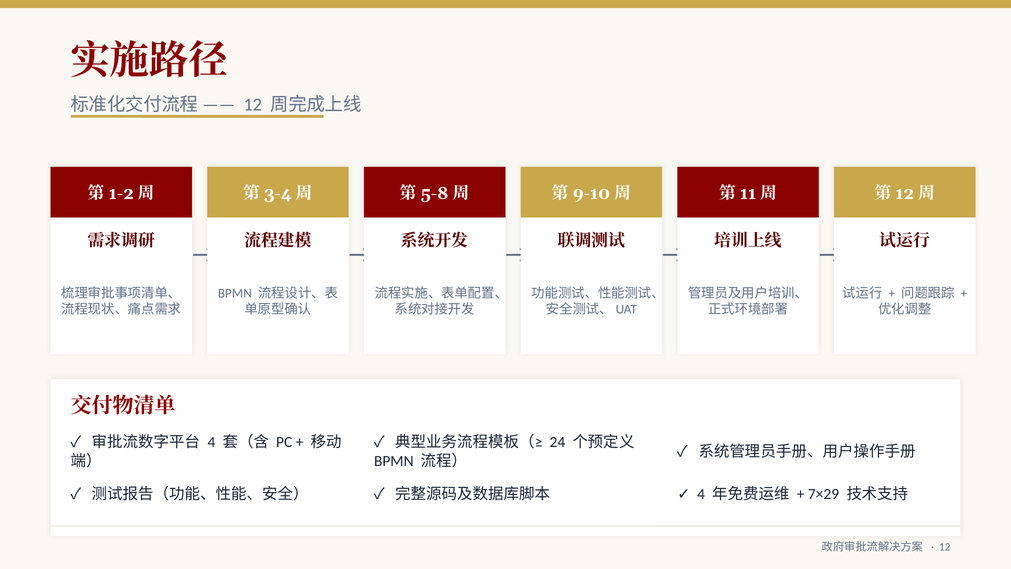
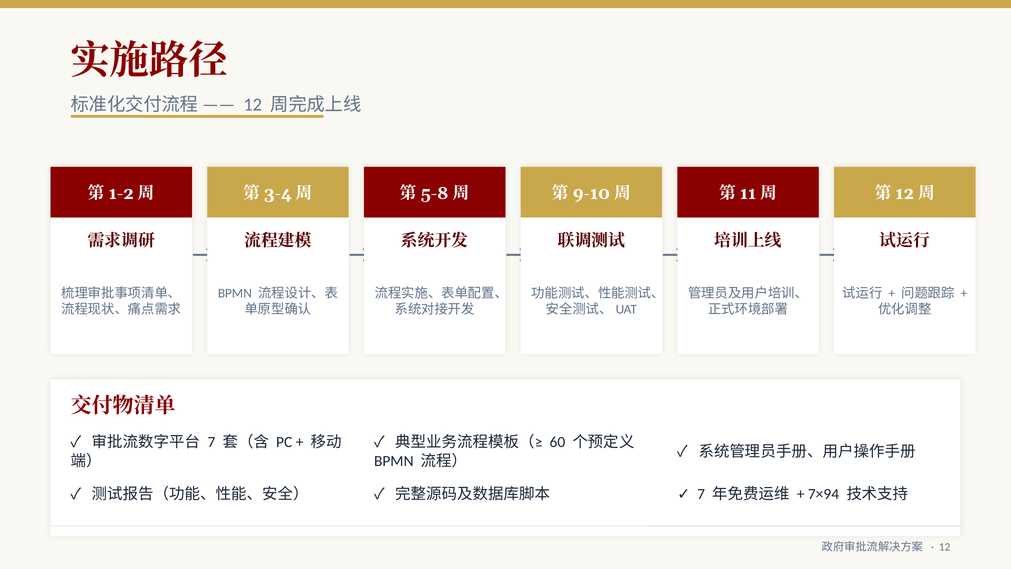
4: 4 -> 7 (211, 442)
24: 24 -> 60 (557, 442)
4: 4 -> 7 (701, 494)
7×29: 7×29 -> 7×94 (824, 494)
